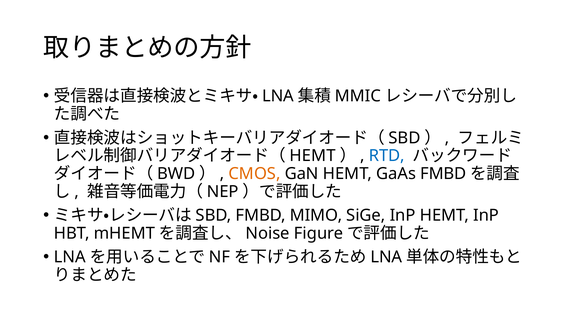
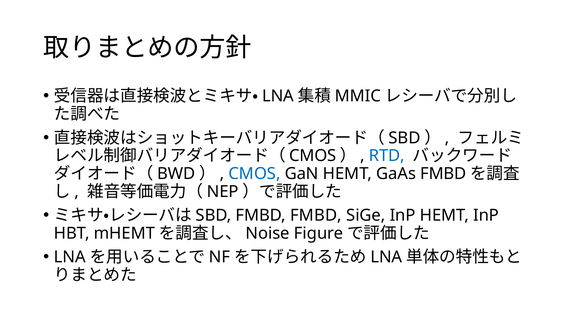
HEMT: HEMT -> CMOS (313, 156)
CMOS colour: orange -> blue (254, 173)
FMBD MIMO: MIMO -> FMBD (316, 215)
